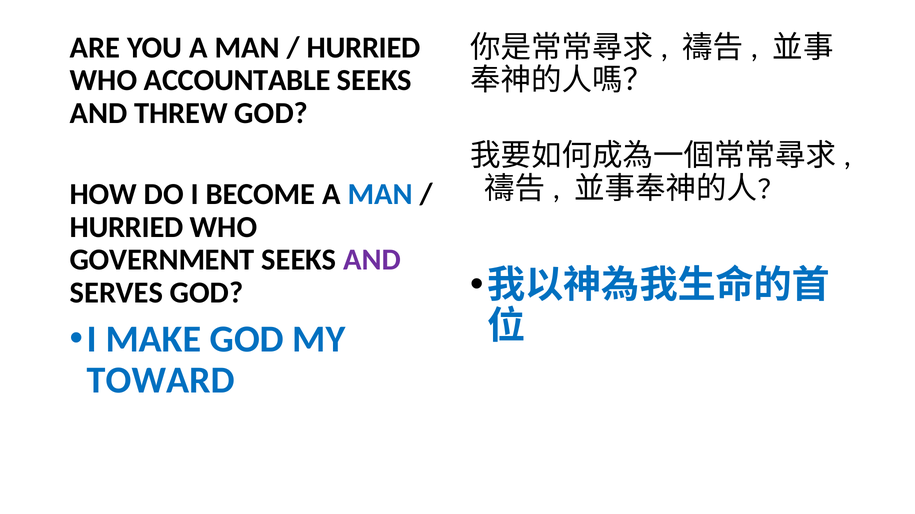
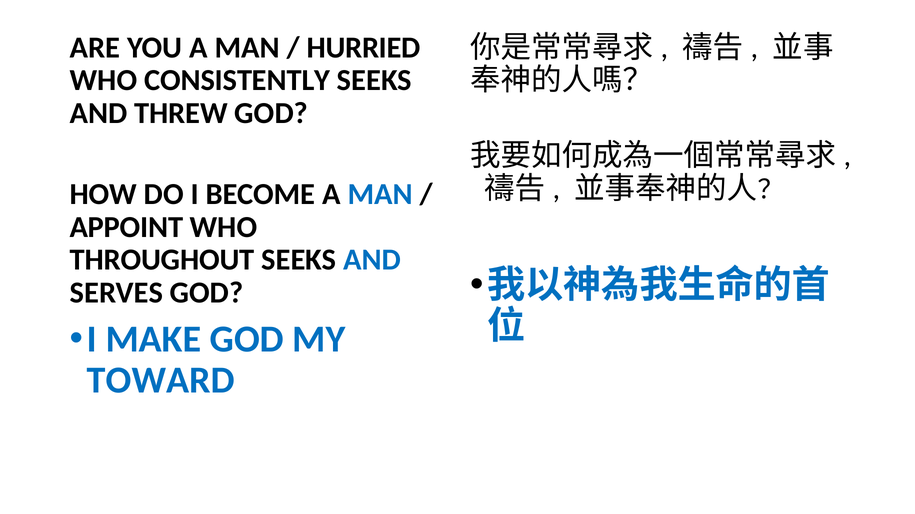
ACCOUNTABLE: ACCOUNTABLE -> CONSISTENTLY (237, 81)
HURRIED: HURRIED -> APPOINT (126, 227)
GOVERNMENT: GOVERNMENT -> THROUGHOUT (162, 260)
AND colour: purple -> blue (372, 260)
